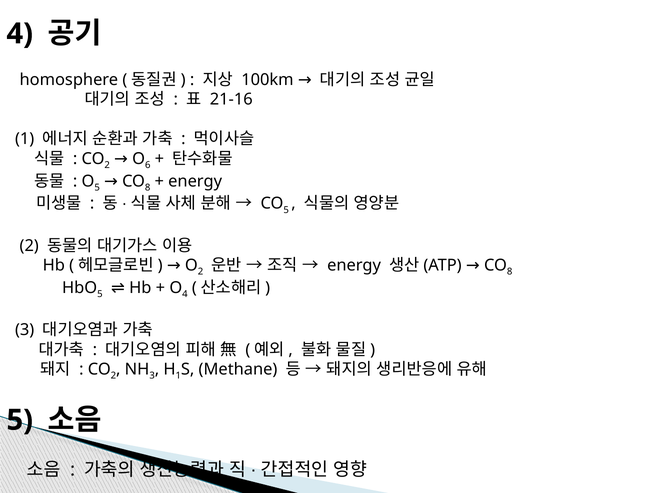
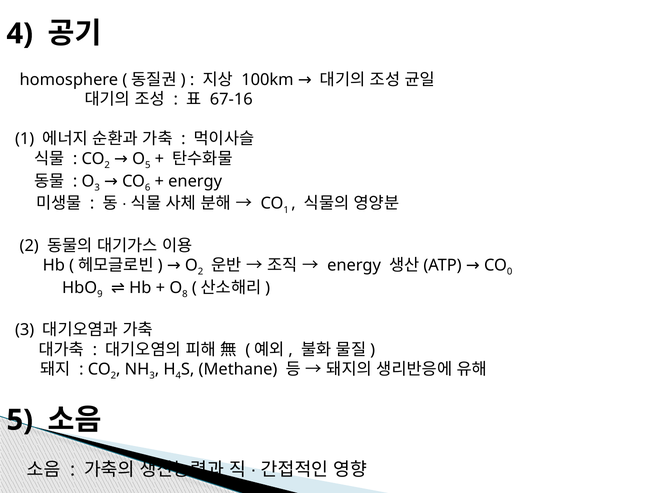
21-16: 21-16 -> 67-16 (231, 100)
6: 6 -> 5 (148, 165)
8: 8 -> 6 (148, 188)
5: 5 -> 3 (97, 188)
5: 5 -> 1 (286, 210)
8: 8 -> 0 (510, 272)
4: 4 -> 8 (185, 294)
5: 5 -> 9 (100, 294)
1: 1 -> 4 (178, 376)
